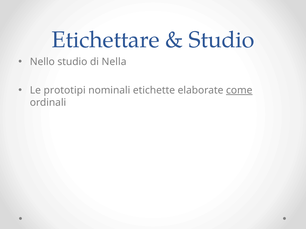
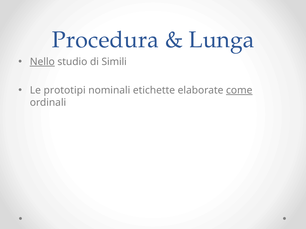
Etichettare: Etichettare -> Procedura (105, 40)
Studio: Studio -> Lunga (221, 40)
Nello underline: none -> present (42, 62)
Nella: Nella -> Simili (114, 62)
